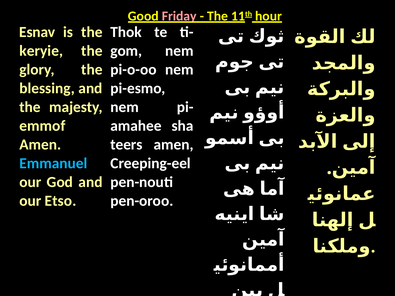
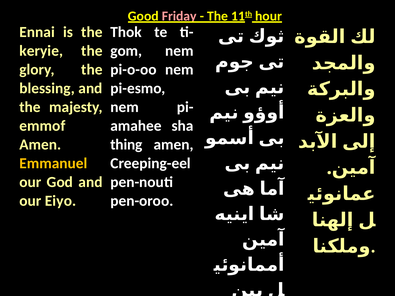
Esnav: Esnav -> Ennai (37, 32)
teers: teers -> thing (126, 145)
Emmanuel colour: light blue -> yellow (53, 164)
Etso: Etso -> Eiyo (61, 201)
